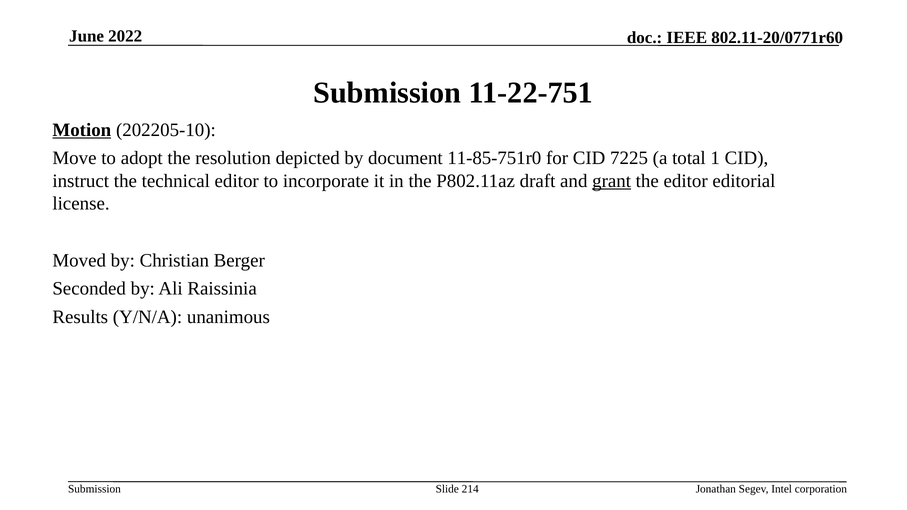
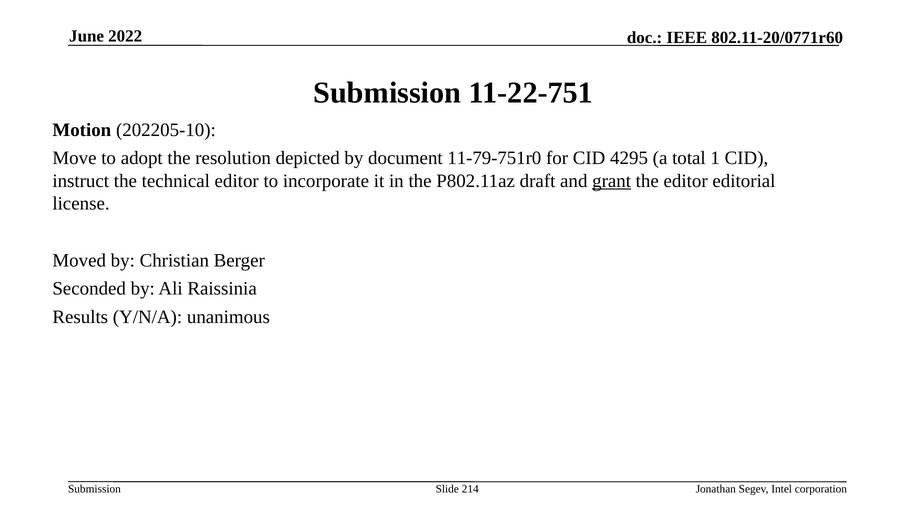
Motion underline: present -> none (82, 130)
11-85-751r0: 11-85-751r0 -> 11-79-751r0 (494, 158)
7225: 7225 -> 4295 (629, 158)
